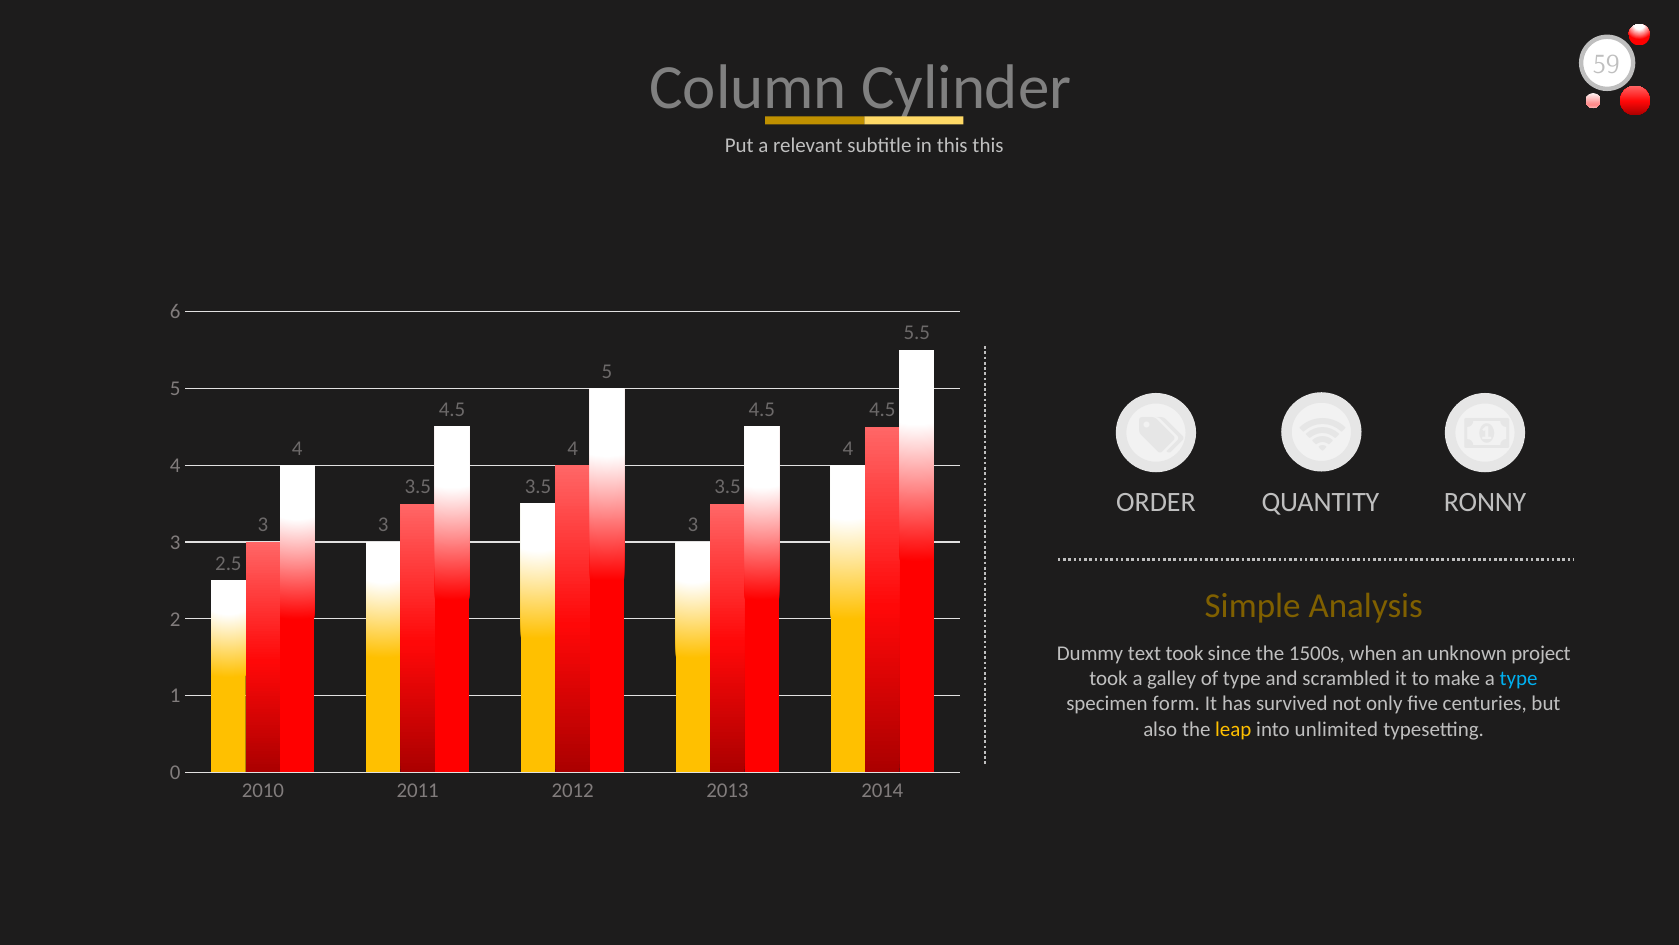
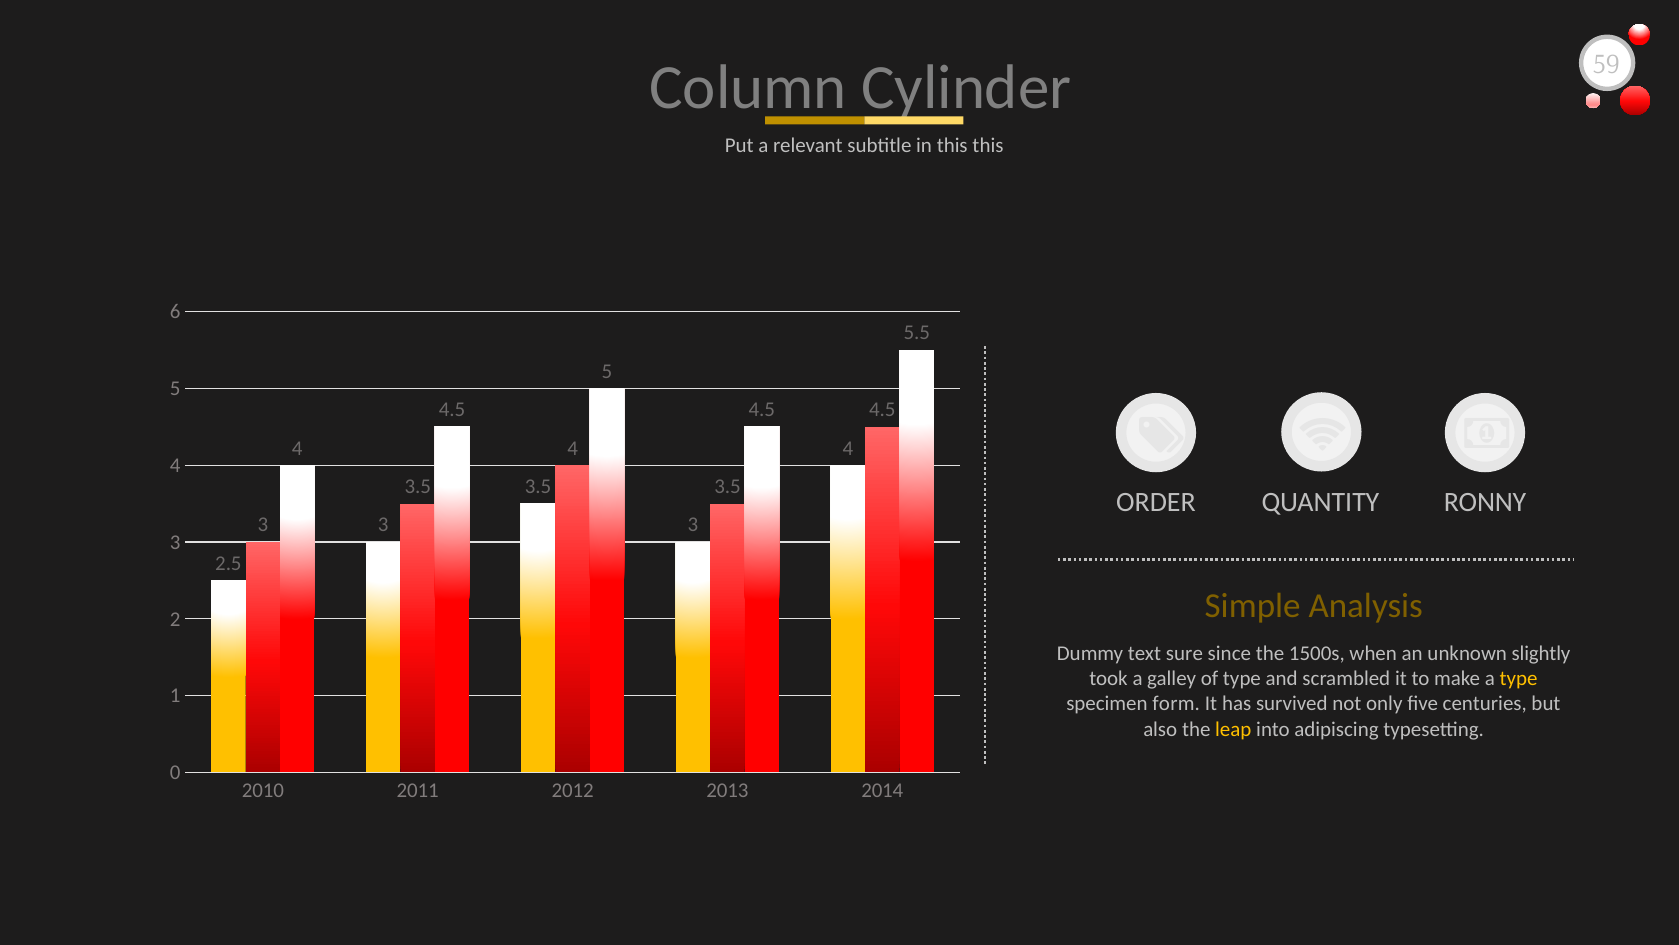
text took: took -> sure (1184, 653)
project: project -> slightly (1541, 653)
type colour: light blue -> yellow (1519, 678)
unlimited: unlimited -> adipiscing (1336, 729)
